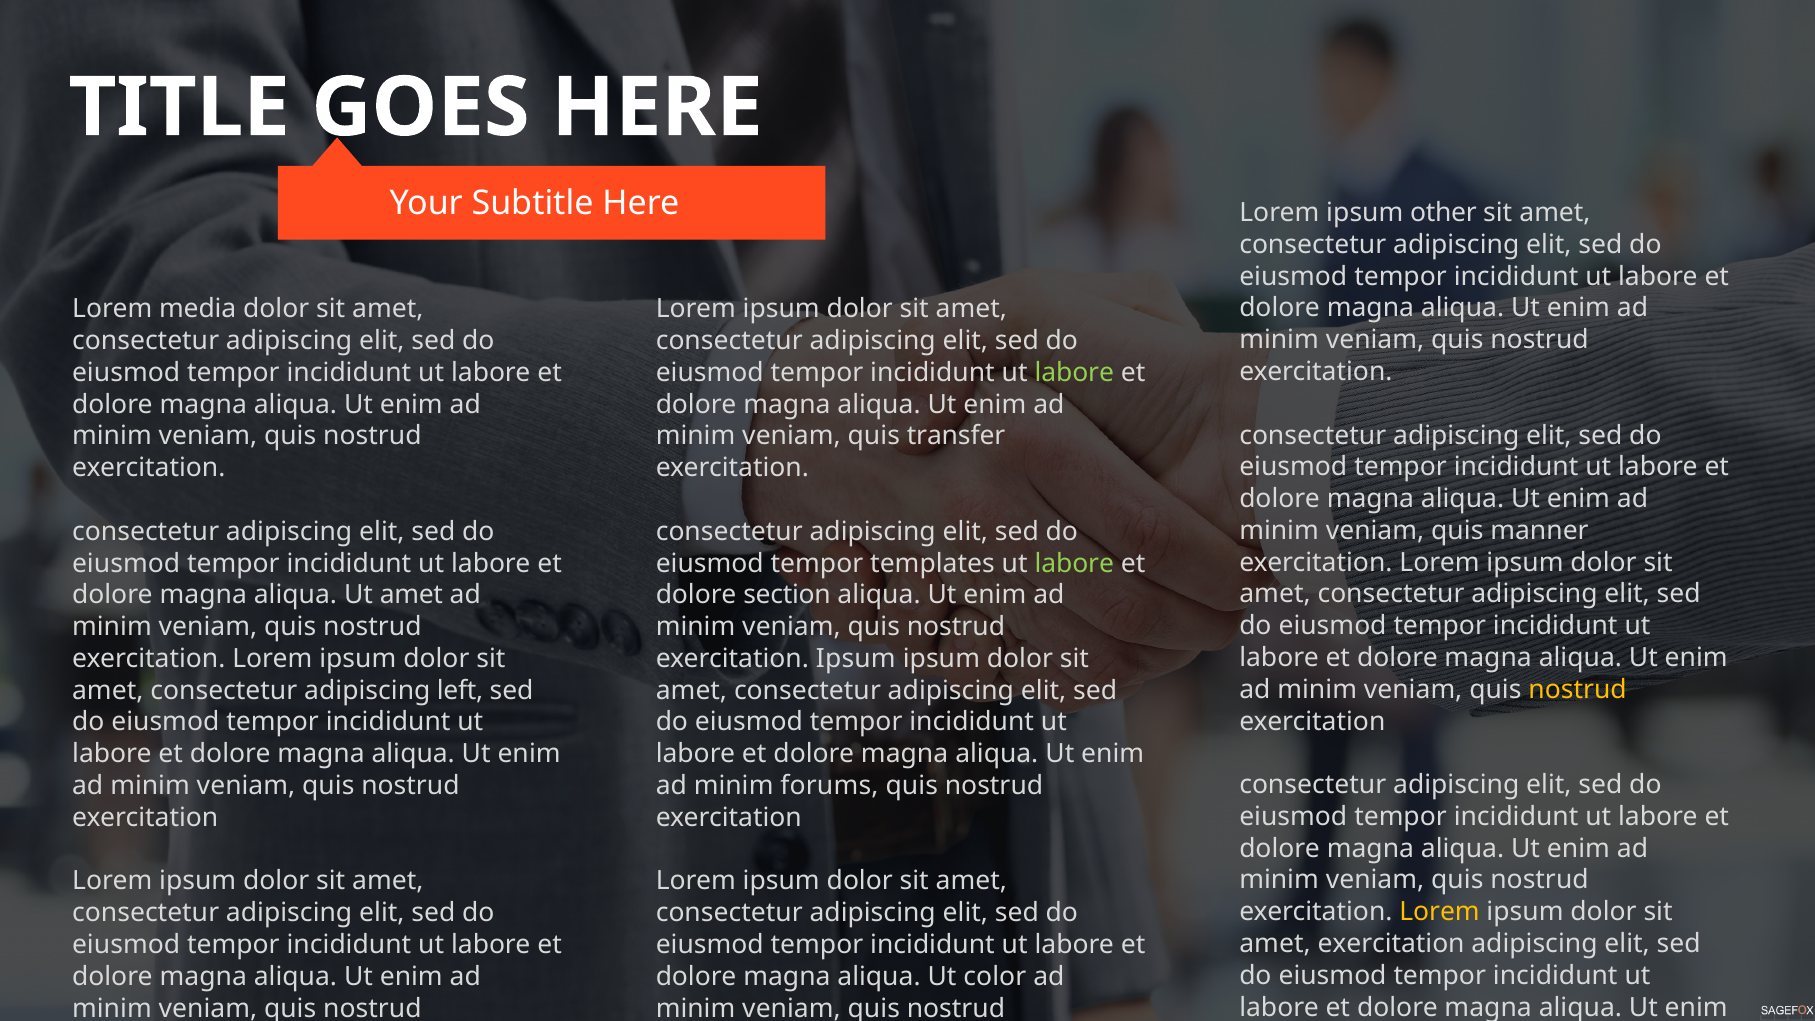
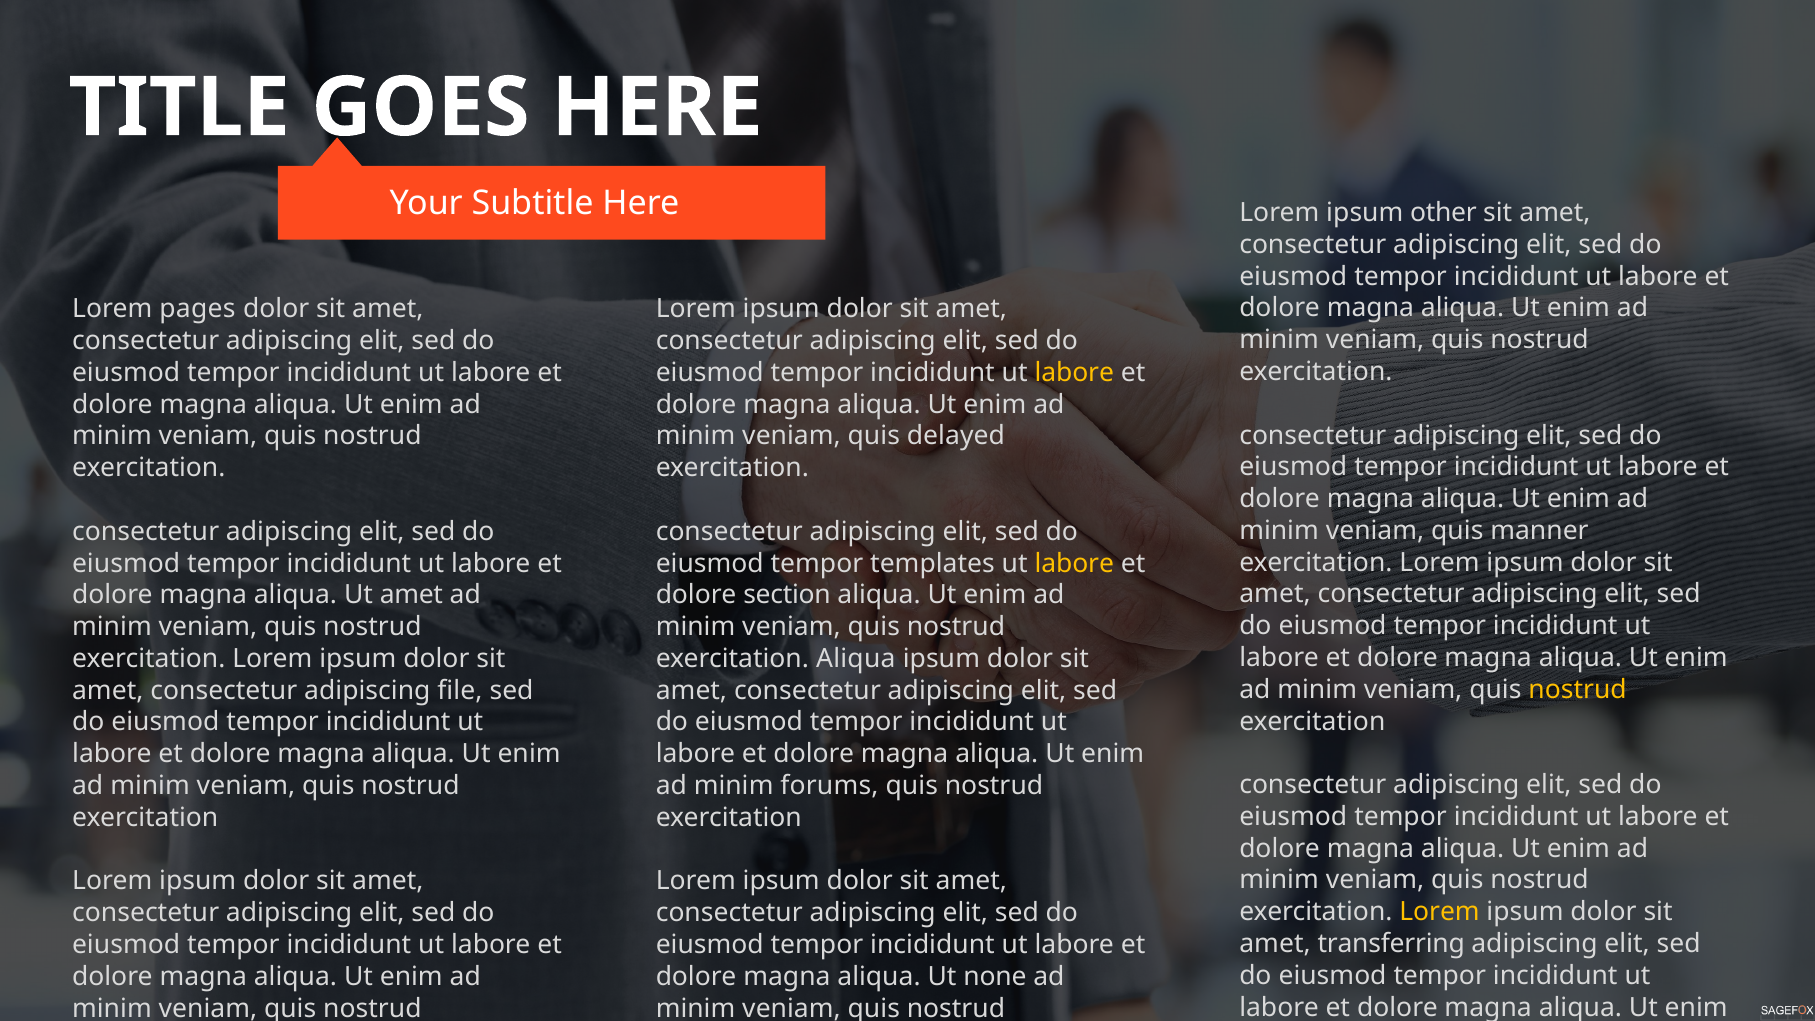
media: media -> pages (197, 309)
labore colour: light green -> yellow (1074, 373)
transfer: transfer -> delayed (956, 436)
labore colour: light green -> yellow (1074, 563)
exercitation Ipsum: Ipsum -> Aliqua (856, 659)
left: left -> file (460, 690)
amet exercitation: exercitation -> transferring (1391, 944)
color: color -> none (995, 976)
